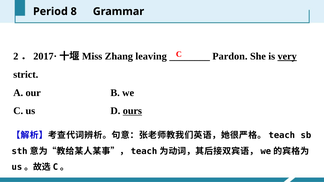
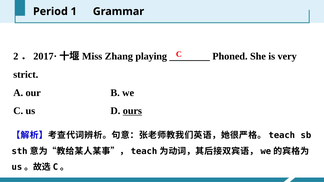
8: 8 -> 1 (74, 11)
leaving: leaving -> playing (151, 56)
Pardon: Pardon -> Phoned (230, 56)
very underline: present -> none (287, 56)
